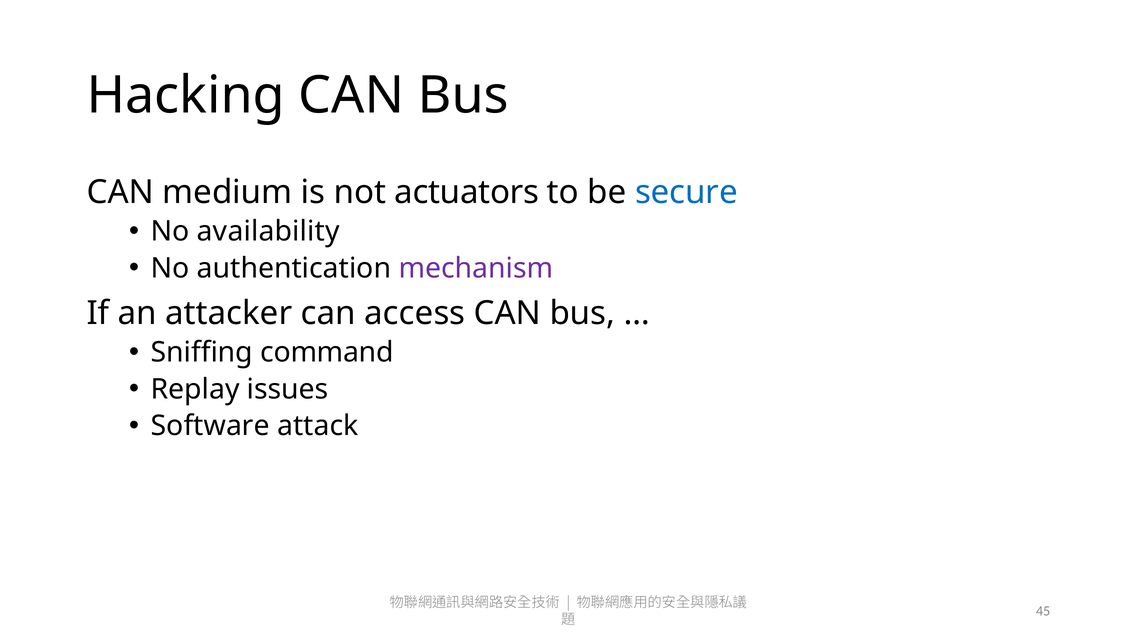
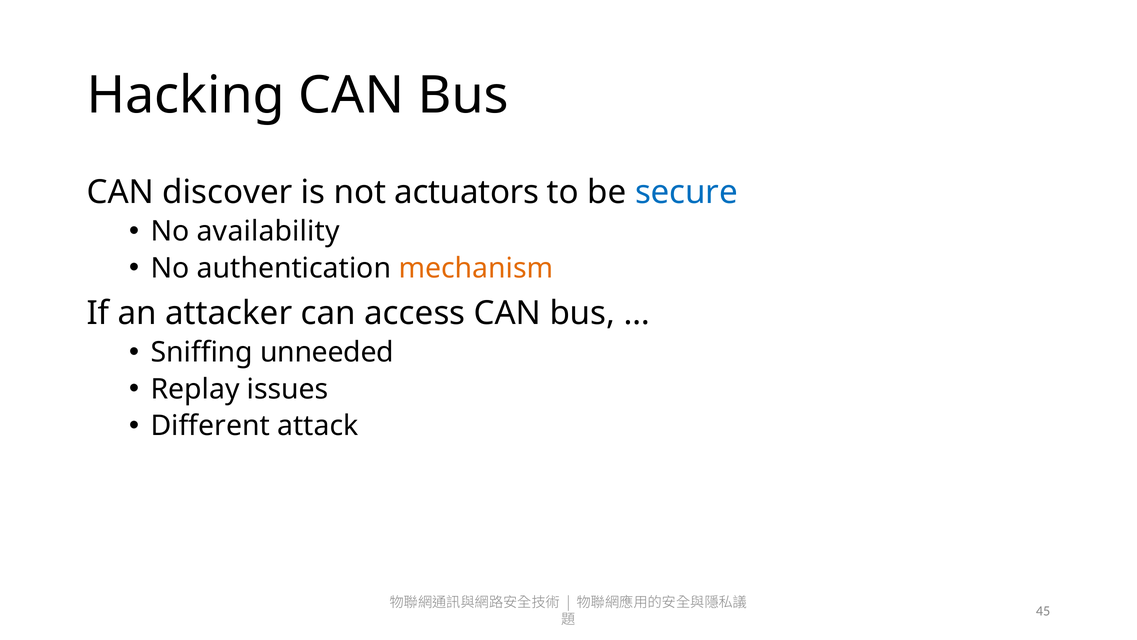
medium: medium -> discover (227, 192)
mechanism colour: purple -> orange (476, 268)
command: command -> unneeded (327, 352)
Software: Software -> Different (210, 425)
